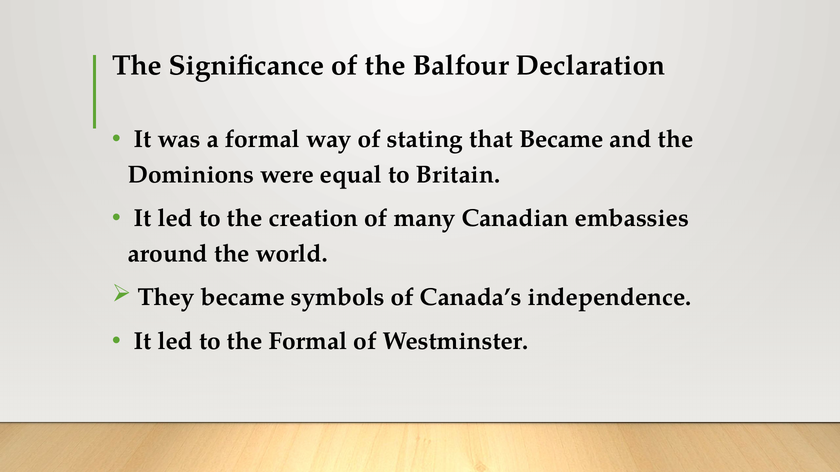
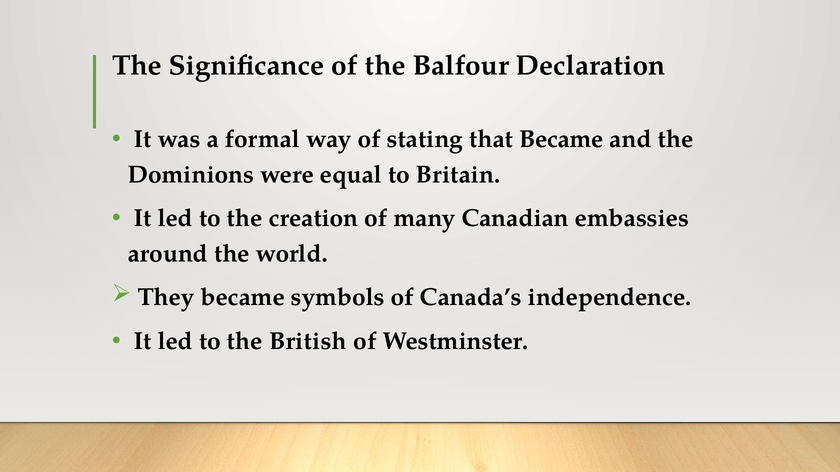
the Formal: Formal -> British (308, 342)
